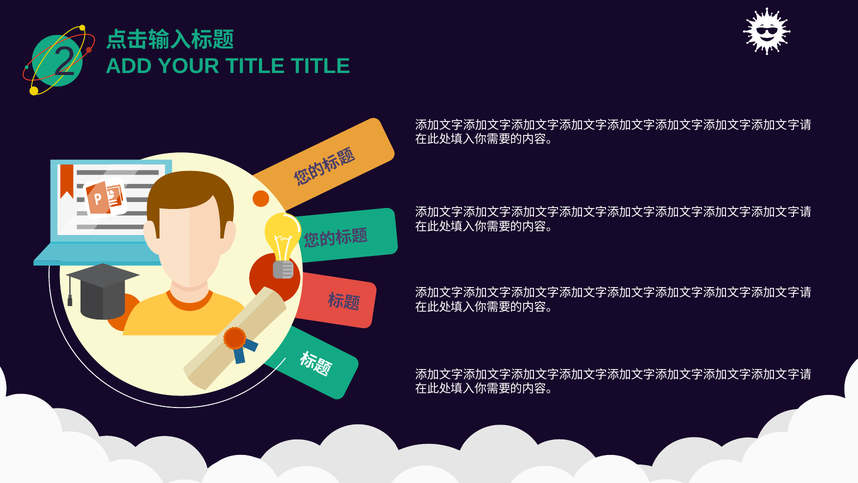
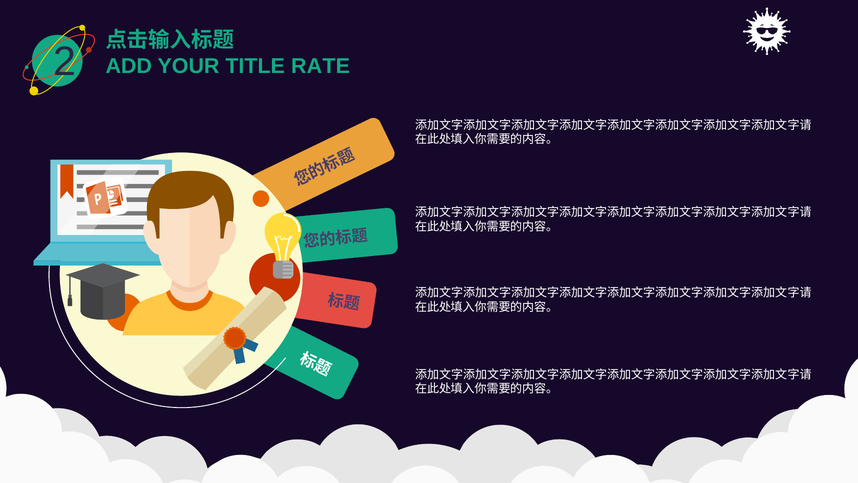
TITLE TITLE: TITLE -> RATE (321, 66)
